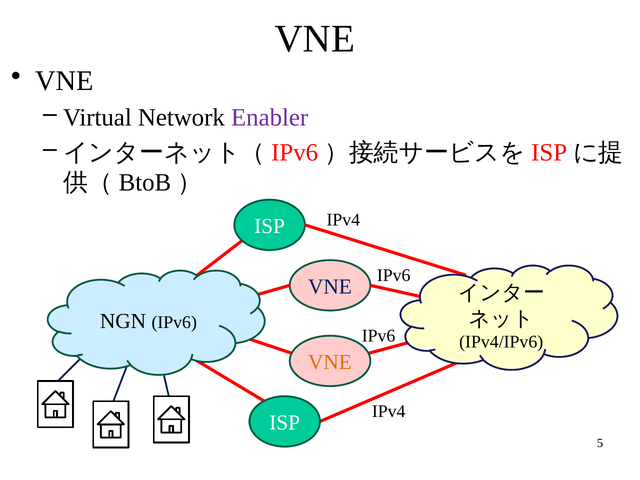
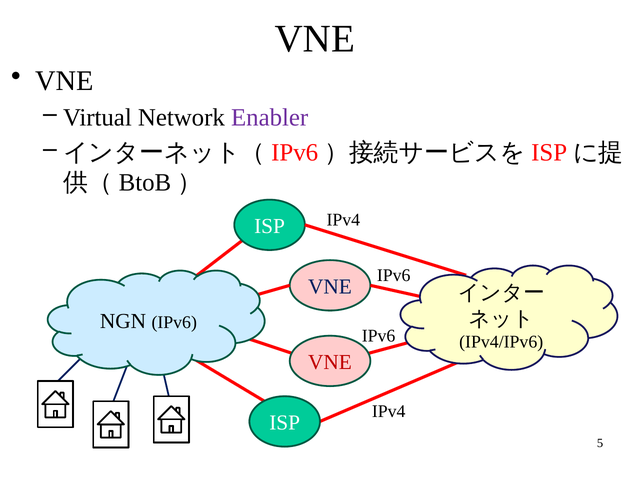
VNE colour: orange -> red (330, 362)
